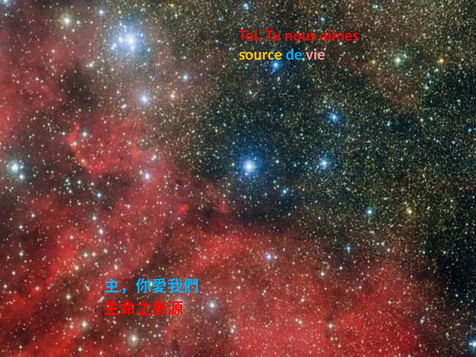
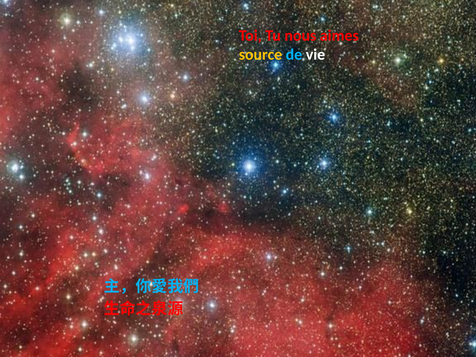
vie colour: pink -> white (315, 55)
